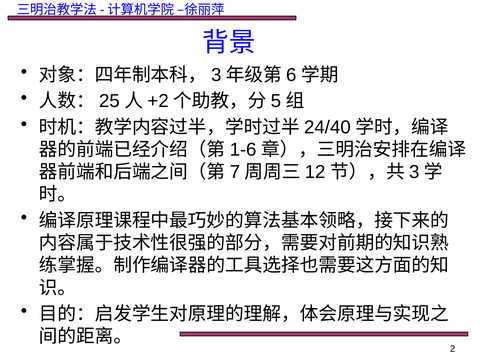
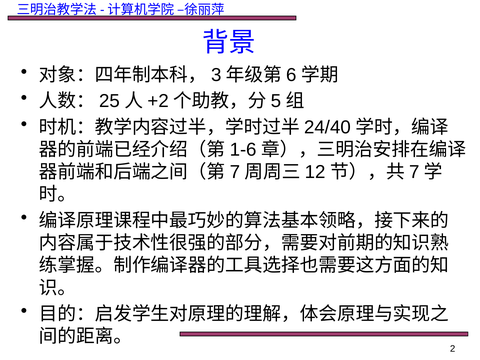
3: 3 -> 7 (414, 172)
